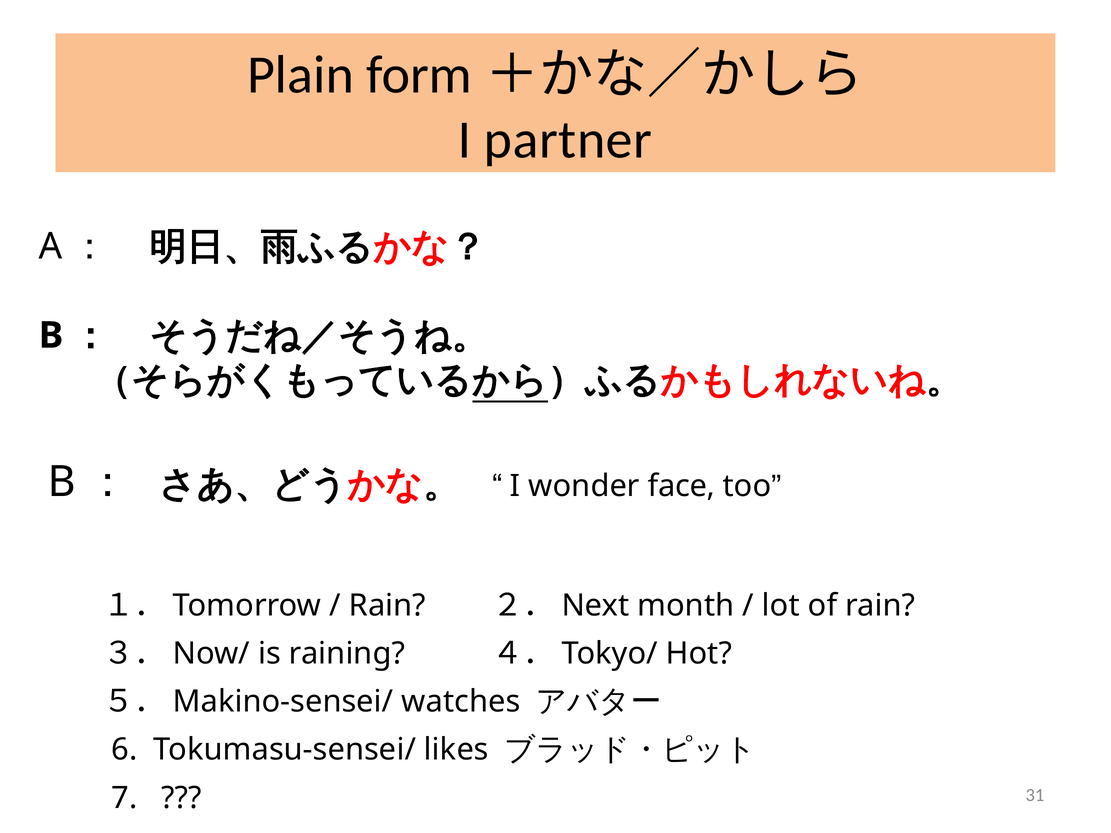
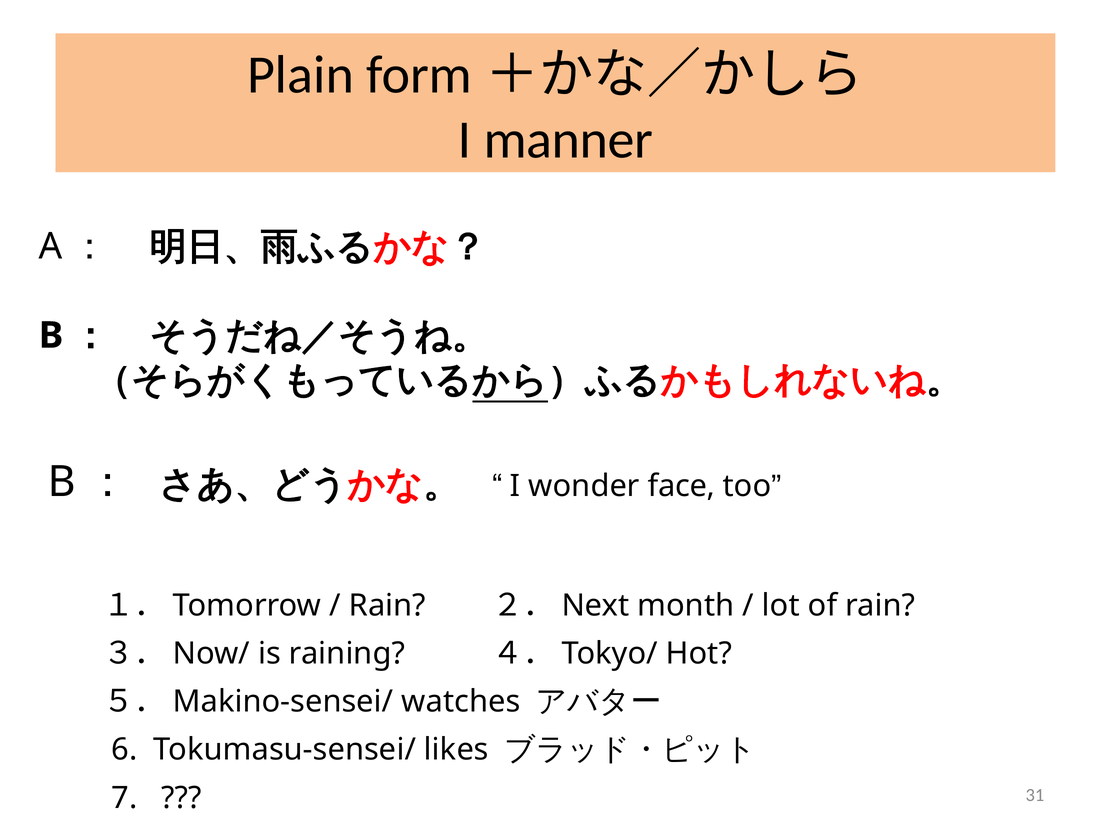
partner: partner -> manner (568, 140)
